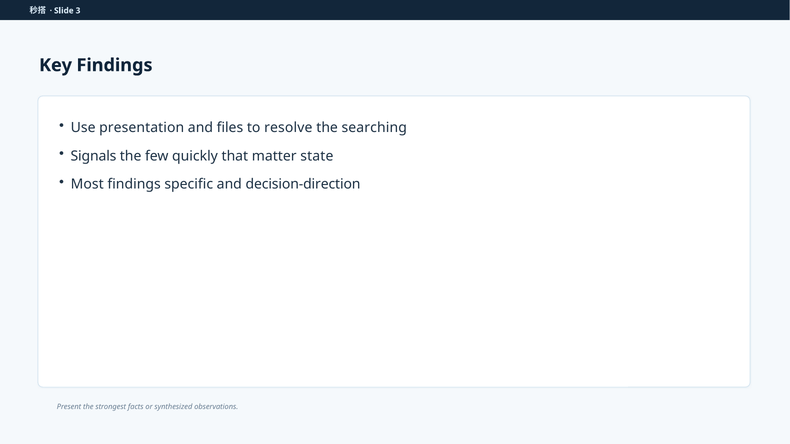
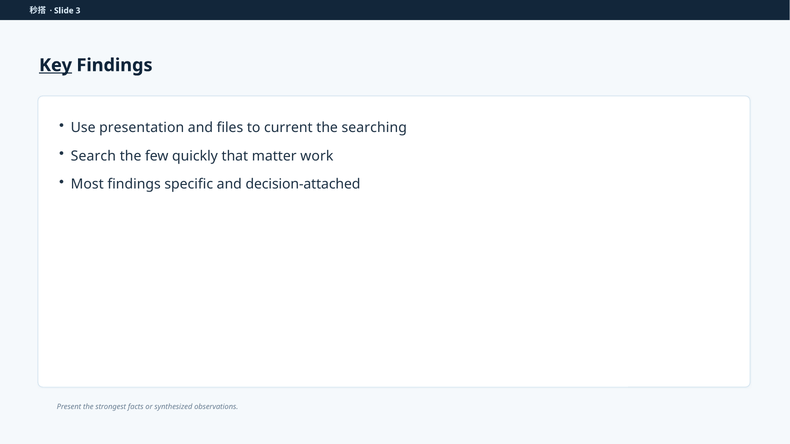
Key underline: none -> present (56, 65)
resolve: resolve -> current (288, 128)
Signals: Signals -> Search (93, 156)
state: state -> work (317, 156)
decision-direction: decision-direction -> decision-attached (303, 184)
